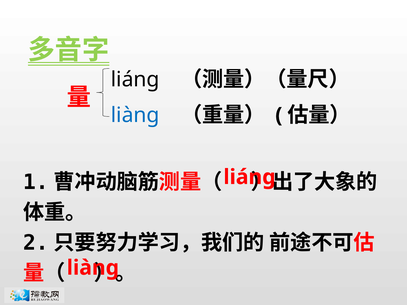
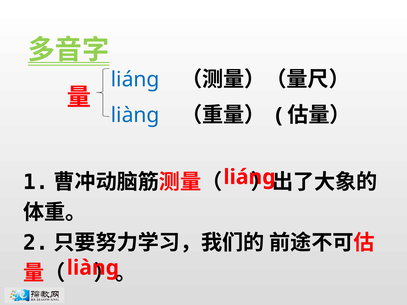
liánɡ colour: black -> blue (135, 80)
